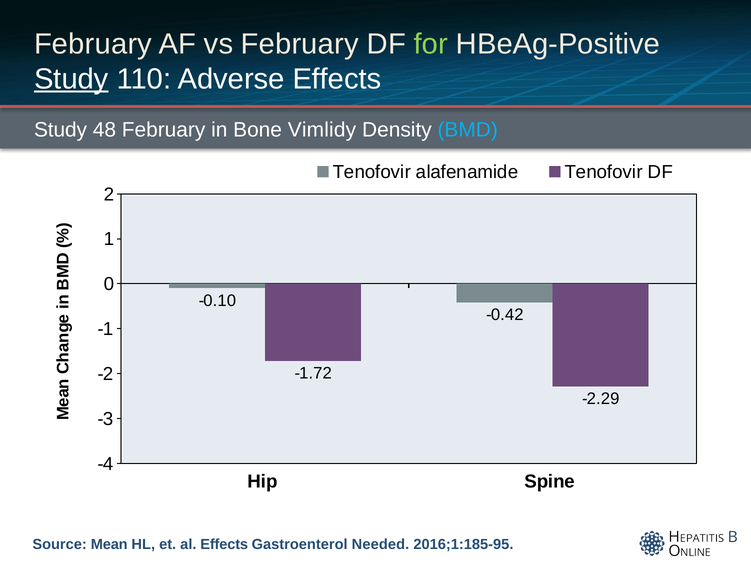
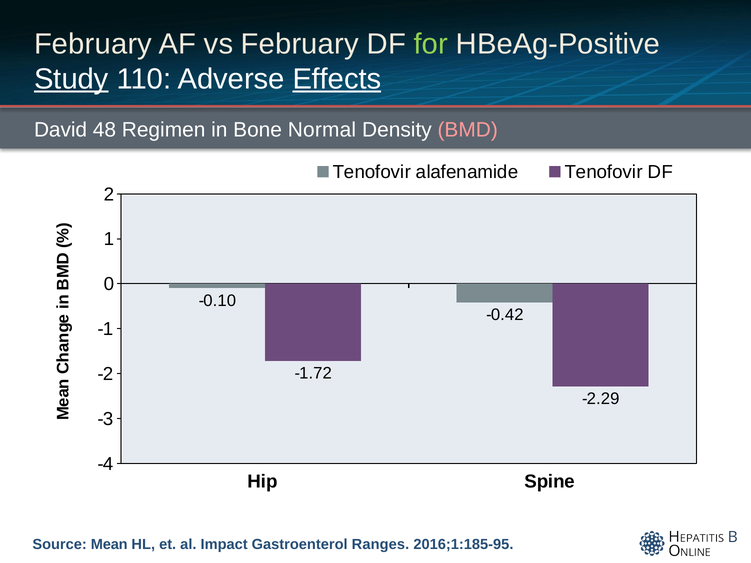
Effects underline: none -> present (337, 79)
Study: Study -> David (61, 130)
48 February: February -> Regimen (164, 130)
Vimlidy: Vimlidy -> Normal (322, 130)
BMD colour: light blue -> pink (468, 130)
al Effects: Effects -> Impact (224, 545)
Needed: Needed -> Ranges (381, 545)
